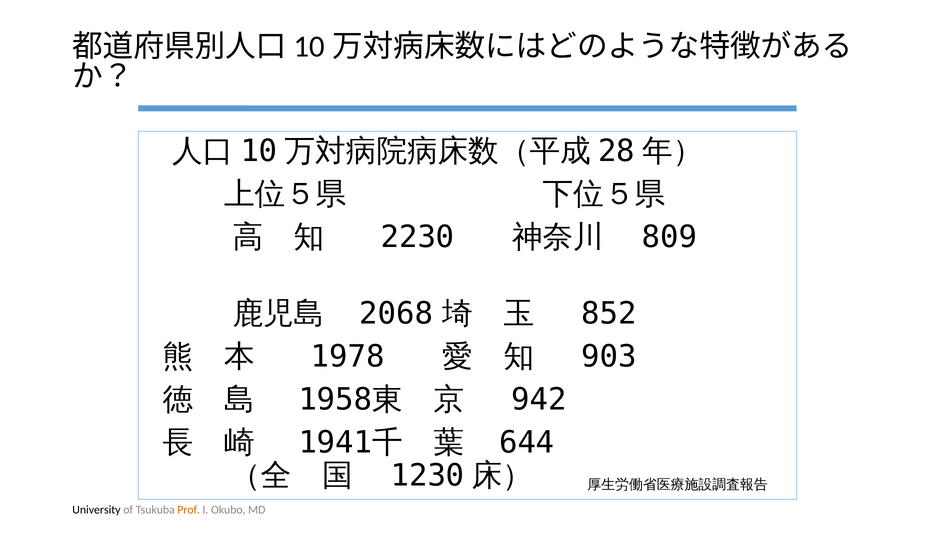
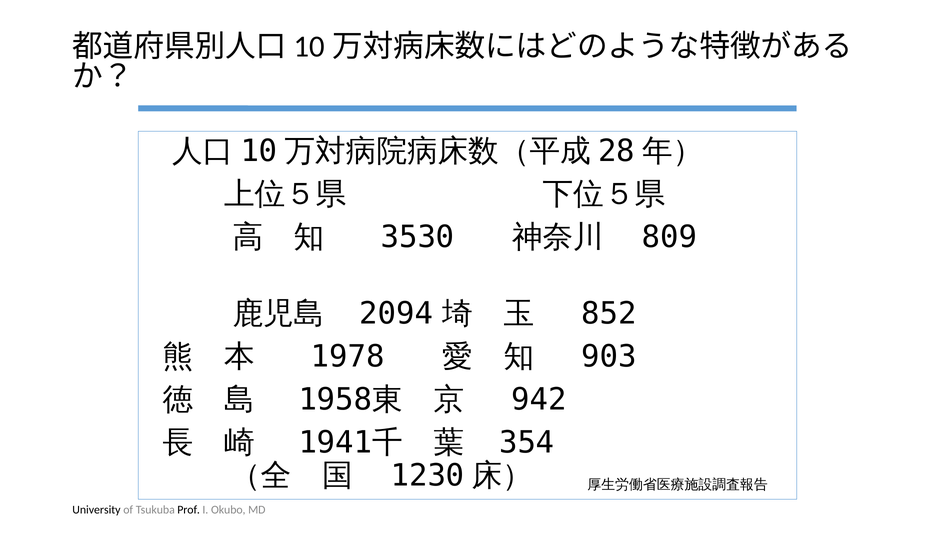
2230: 2230 -> 3530 (418, 237)
2068: 2068 -> 2094 (396, 313)
644: 644 -> 354 (527, 442)
Prof colour: orange -> black (189, 510)
